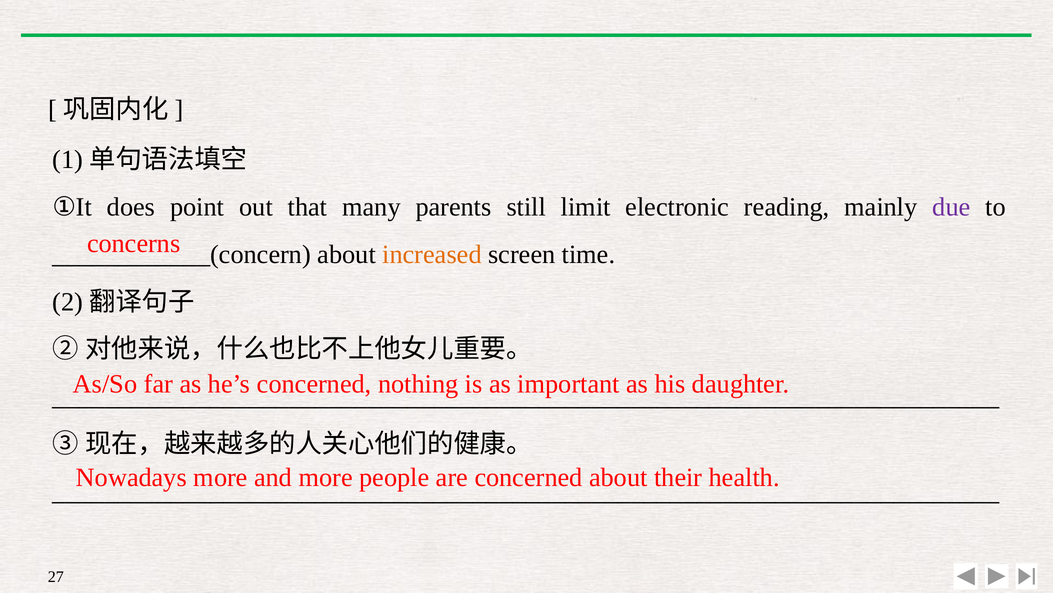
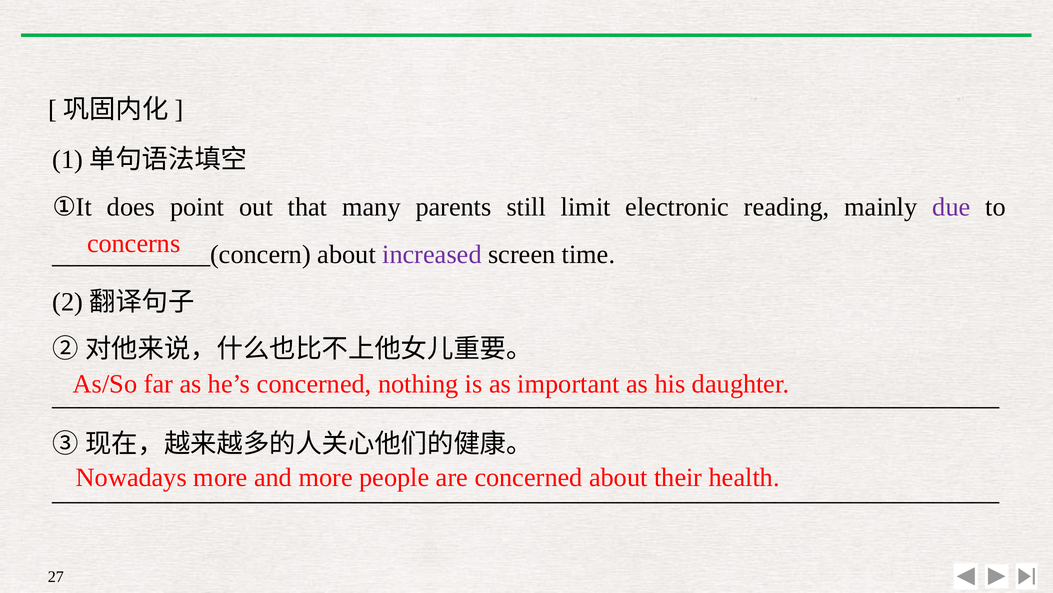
increased colour: orange -> purple (432, 254)
